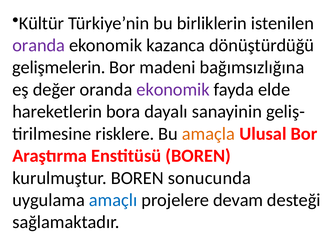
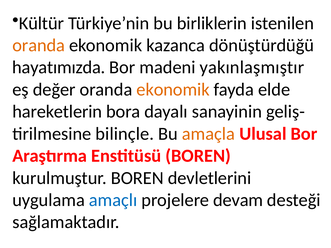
oranda colour: purple -> orange (39, 45)
gelişmelerin: gelişmelerin -> hayatımızda (59, 67)
bağımsızlığına: bağımsızlığına -> yakınlaşmıştır (252, 67)
ekonomik colour: purple -> orange (173, 90)
risklere: risklere -> bilinçle (125, 134)
sonucunda: sonucunda -> devletlerini (210, 178)
